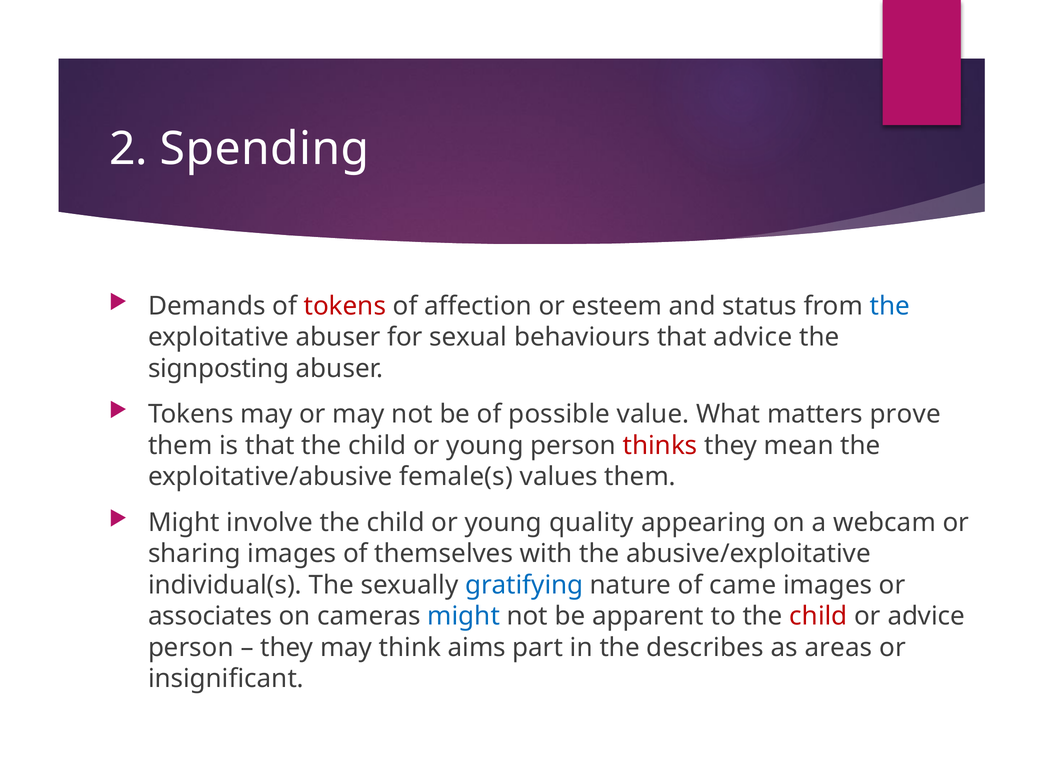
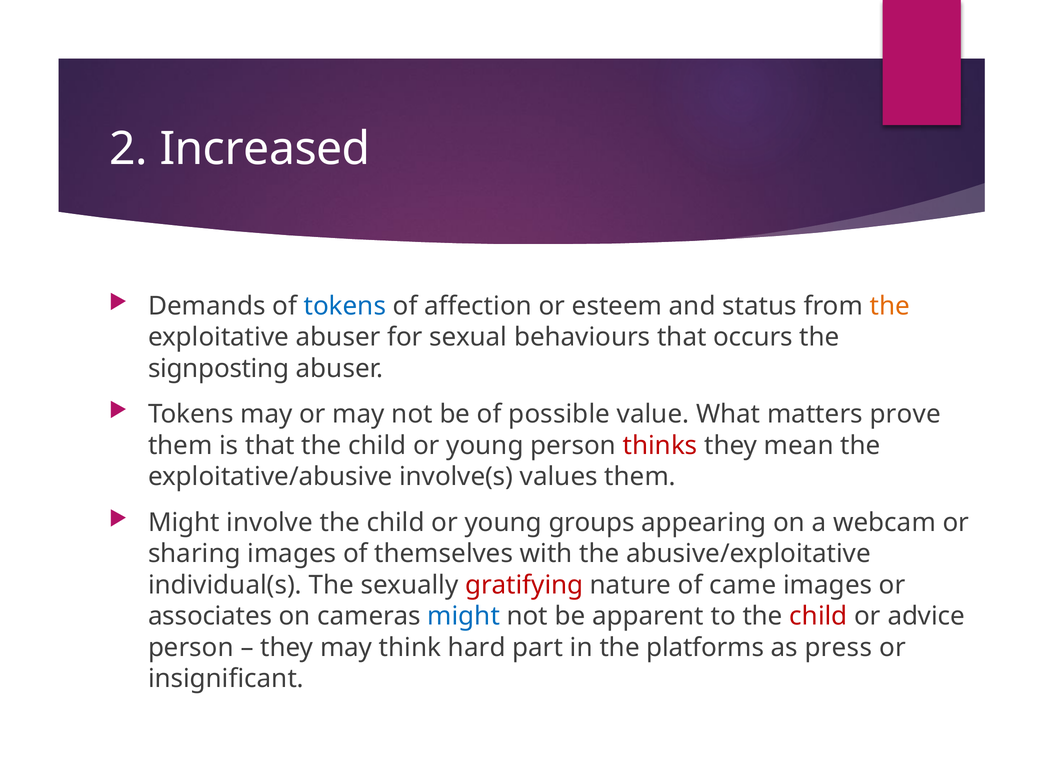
Spending: Spending -> Increased (265, 149)
tokens colour: red -> blue (345, 306)
the colour: blue -> orange (890, 306)
that advice: advice -> occurs (753, 338)
female(s: female(s -> involve(s (456, 477)
quality: quality -> groups (592, 523)
gratifying colour: blue -> red (524, 585)
aims: aims -> hard (477, 648)
describes: describes -> platforms (705, 648)
areas: areas -> press (838, 648)
